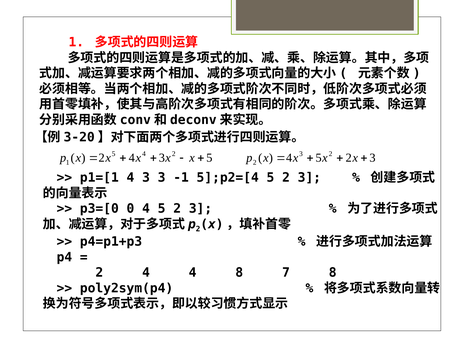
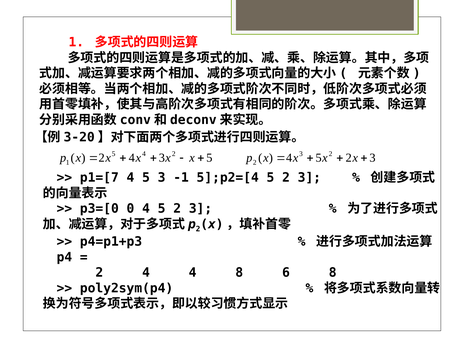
p1=[1: p1=[1 -> p1=[7 (99, 178)
3: 3 -> 5 (146, 178)
7: 7 -> 6 (286, 273)
